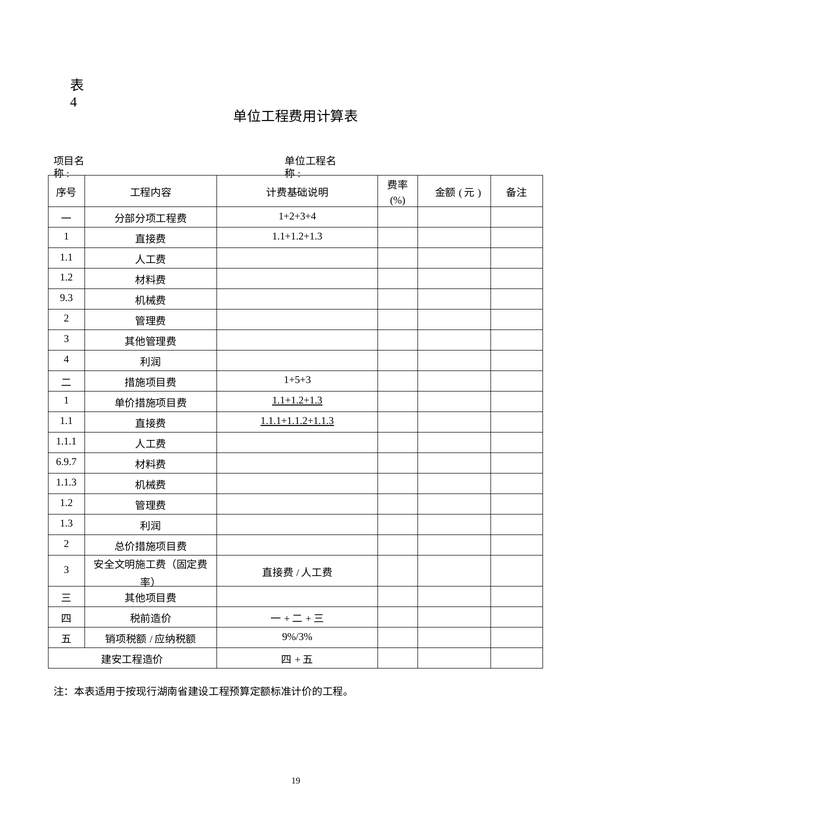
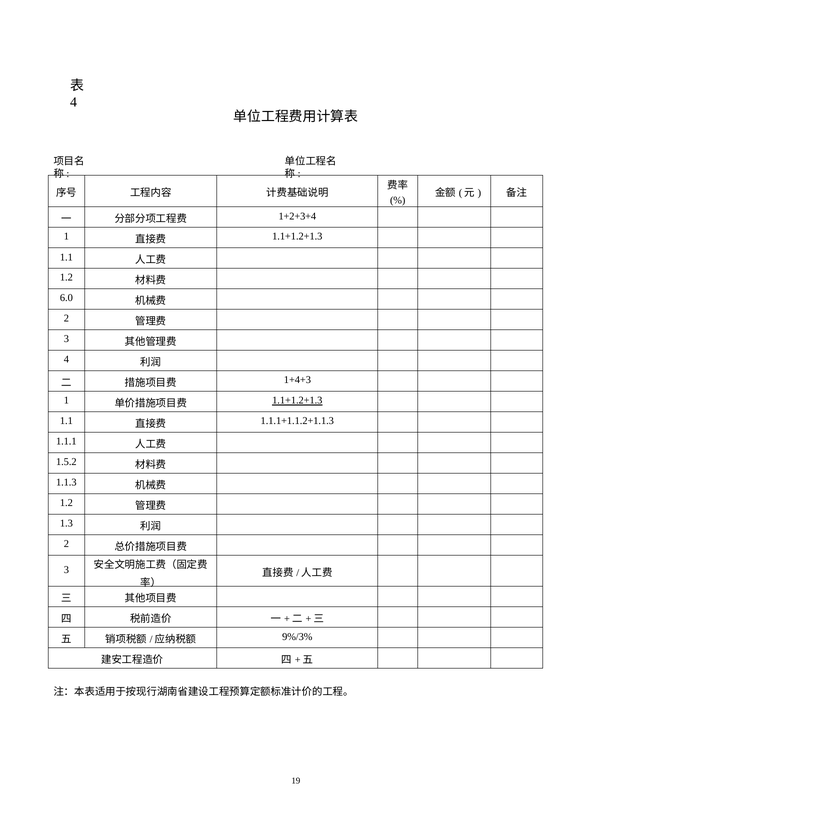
9.3: 9.3 -> 6.0 (66, 298)
1+5+3: 1+5+3 -> 1+4+3 (297, 380)
1.1.1+1.1.2+1.1.3 underline: present -> none (297, 421)
6.9.7: 6.9.7 -> 1.5.2 (66, 462)
